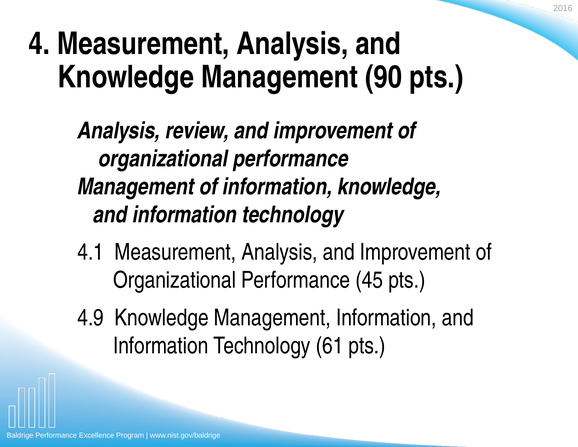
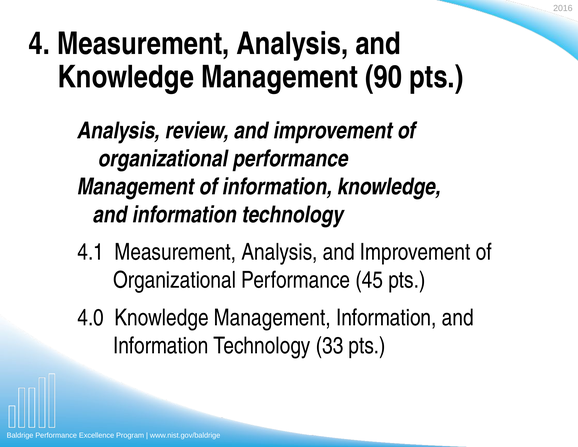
4.9: 4.9 -> 4.0 (91, 318)
61: 61 -> 33 (330, 345)
